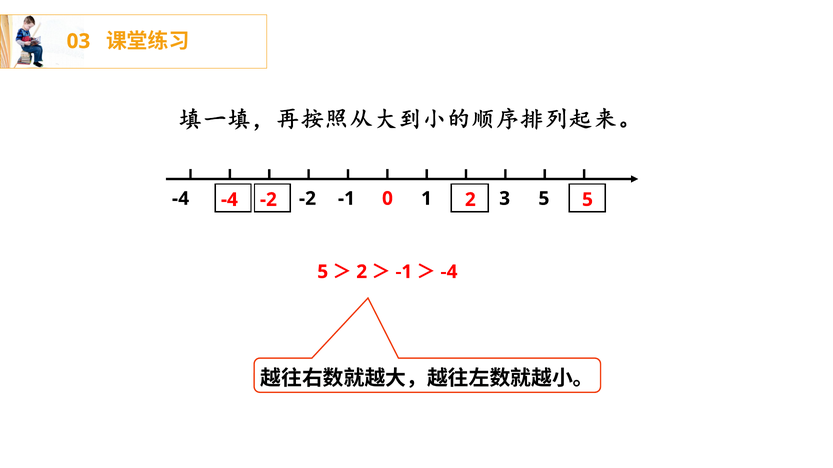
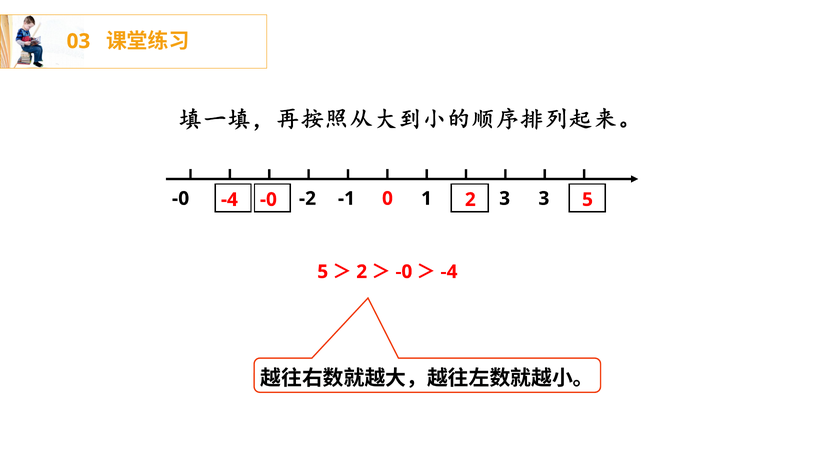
-4: -4 -> -0 (181, 199)
3 5: 5 -> 3 (544, 199)
-4 -2: -2 -> -0 (268, 200)
-1: -1 -> -0 (404, 272)
